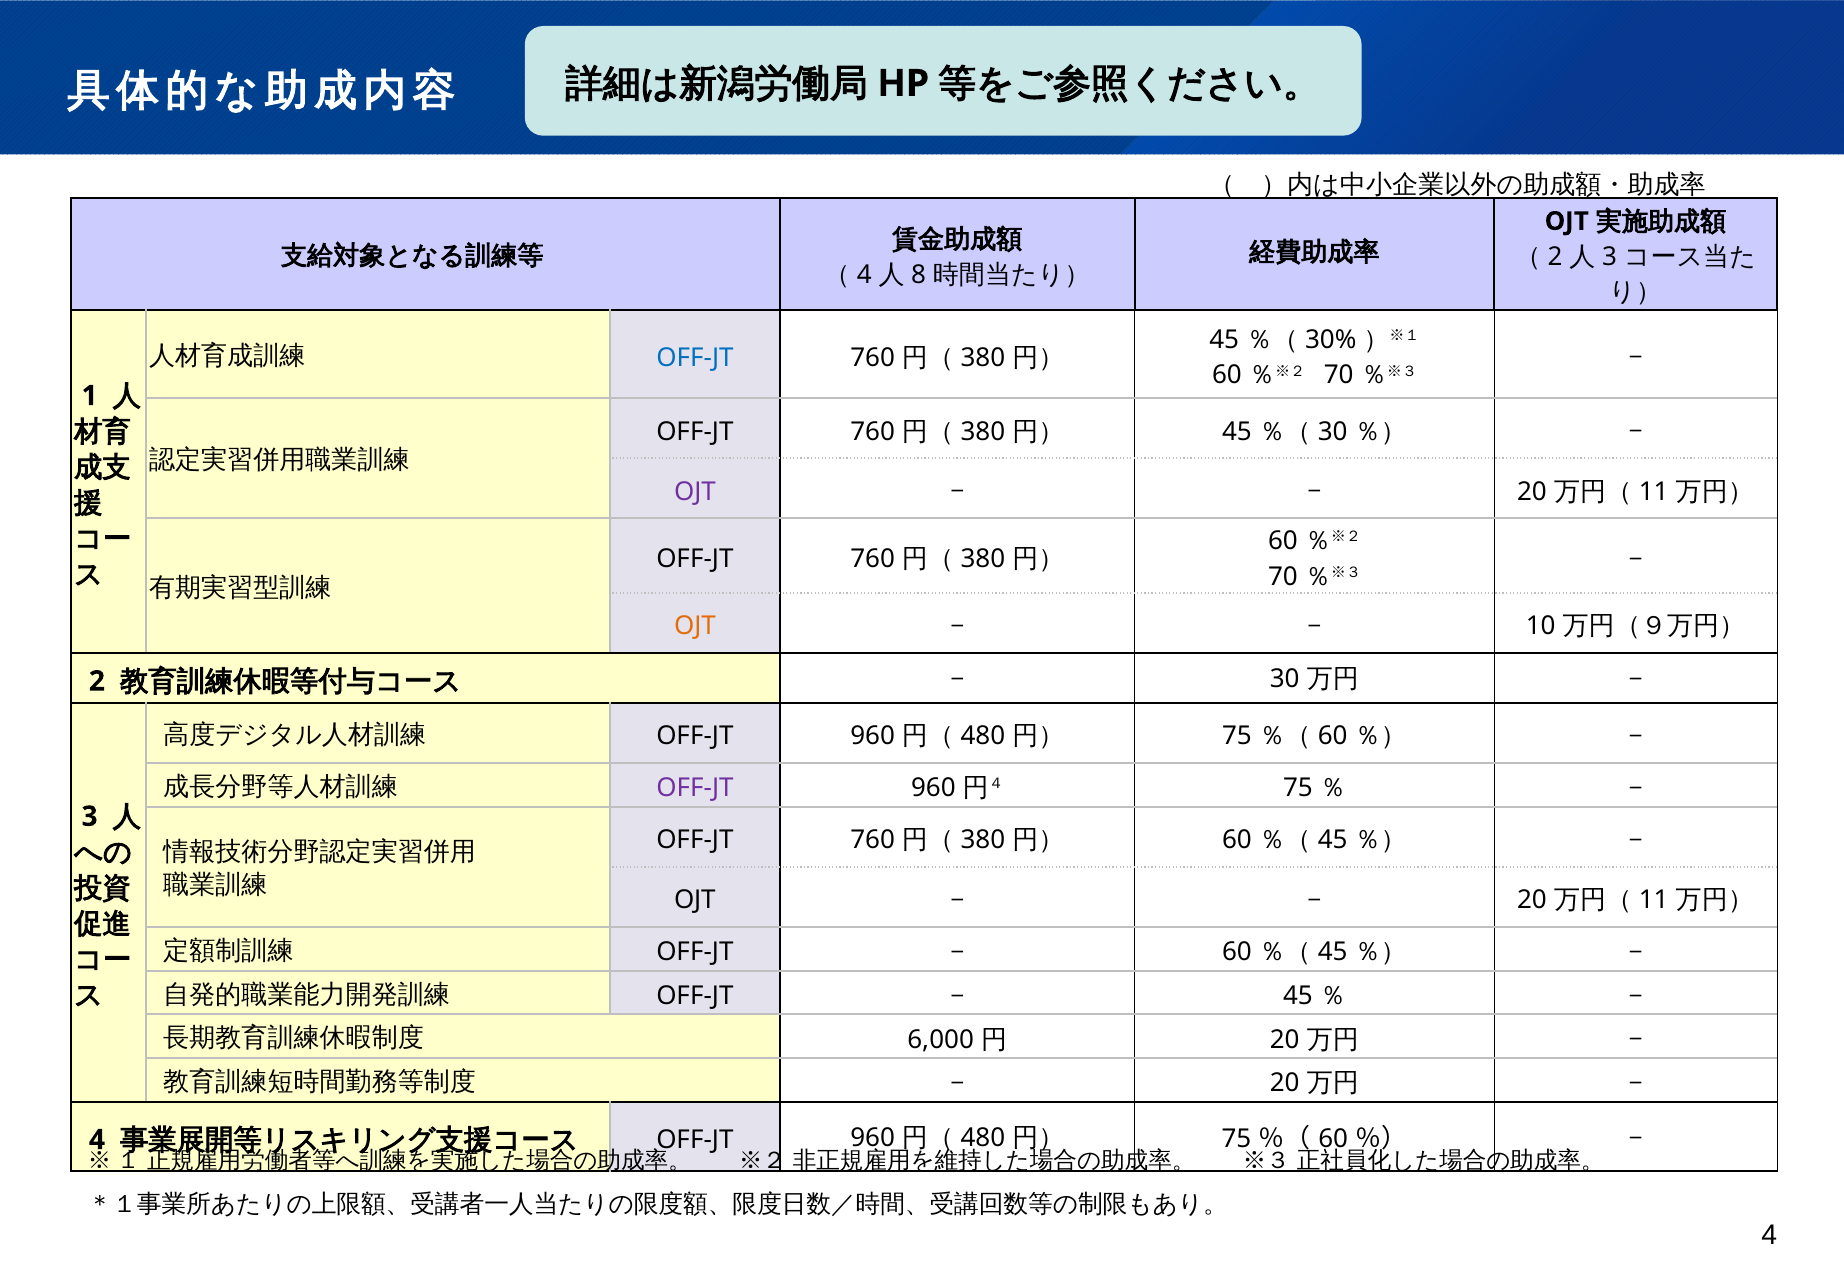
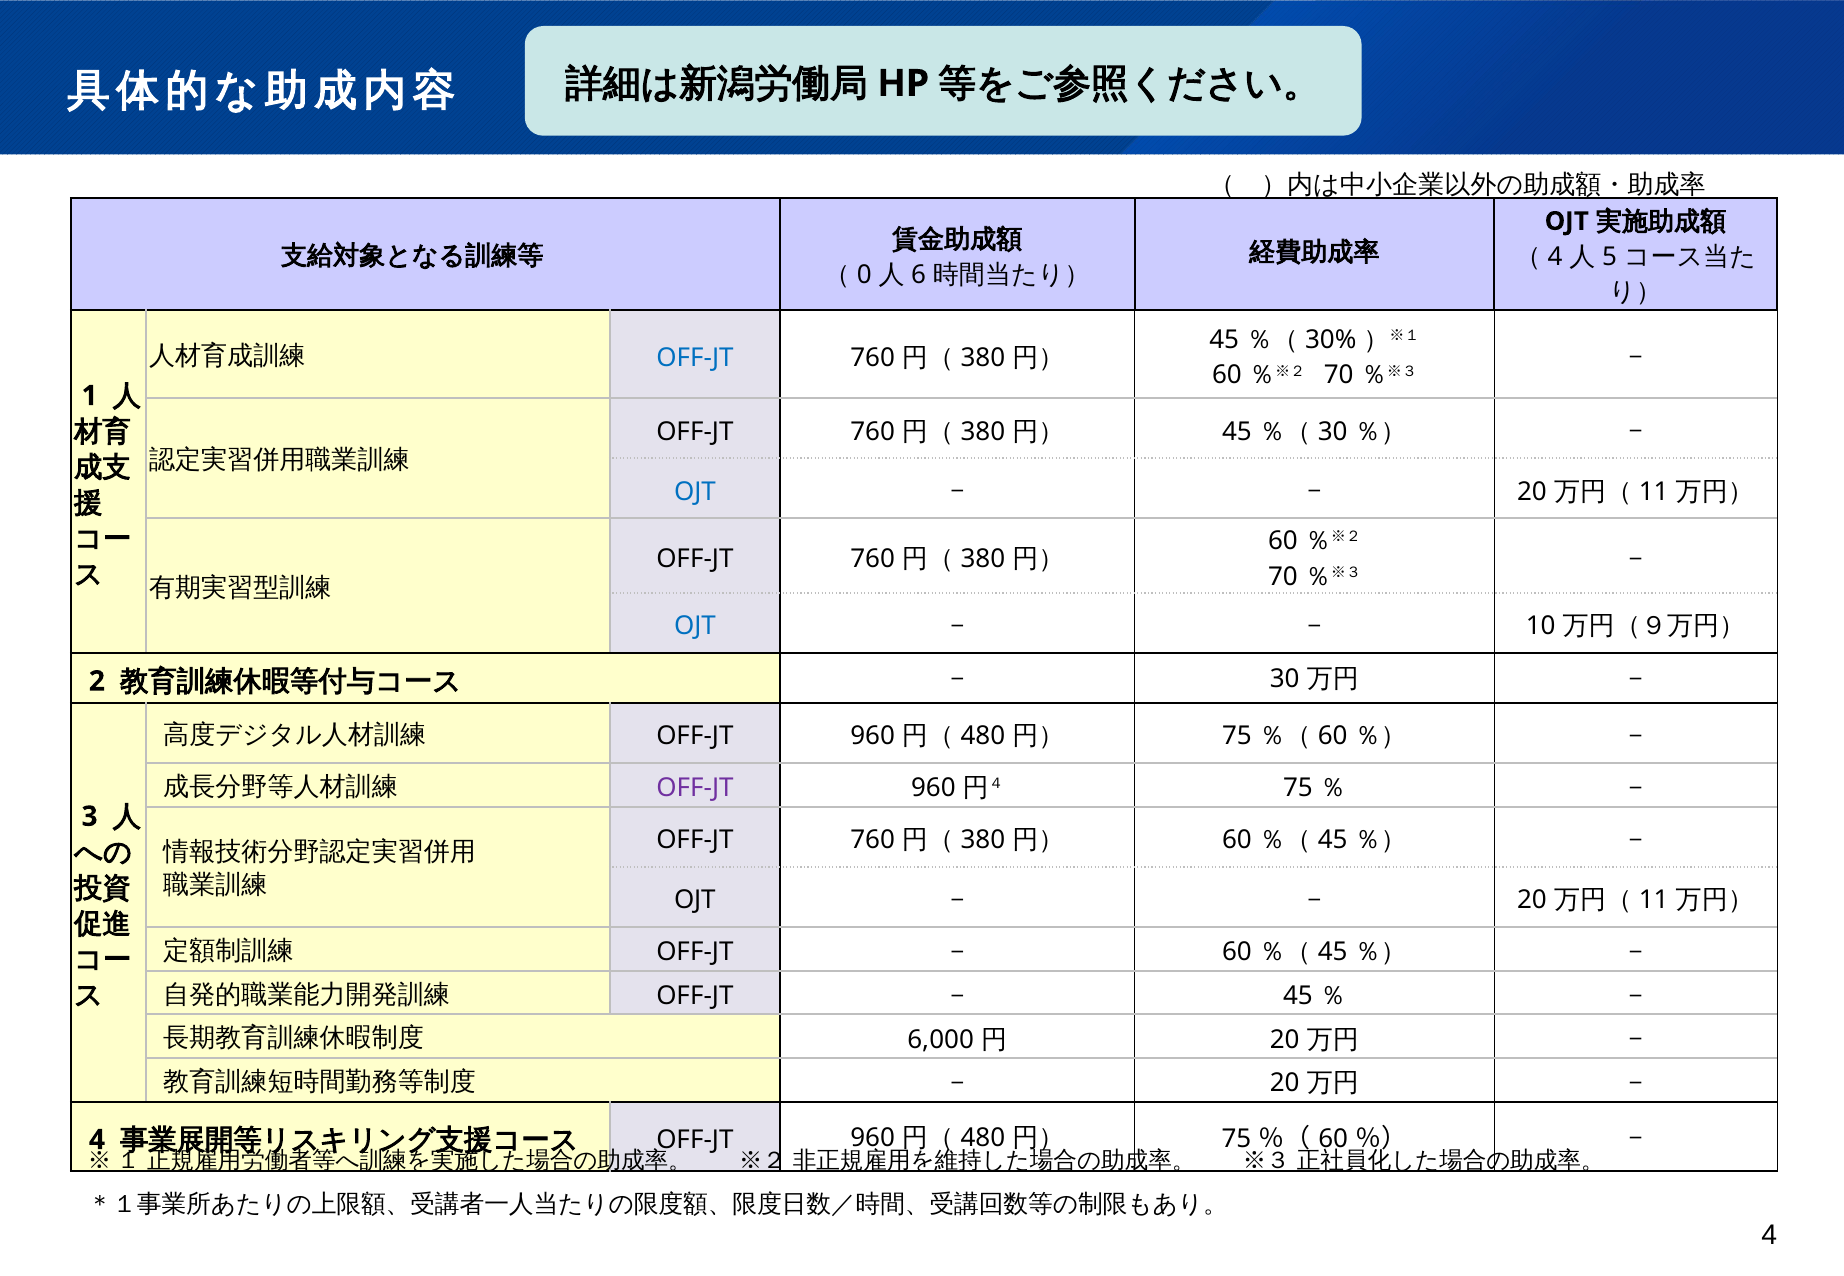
2: 2 -> 4 (1555, 257)
3: 3 -> 5 (1610, 257)
4: 4 -> 0 (864, 275)
8: 8 -> 6 (919, 275)
OJT colour: purple -> blue (695, 492)
OJT colour: orange -> blue (695, 627)
